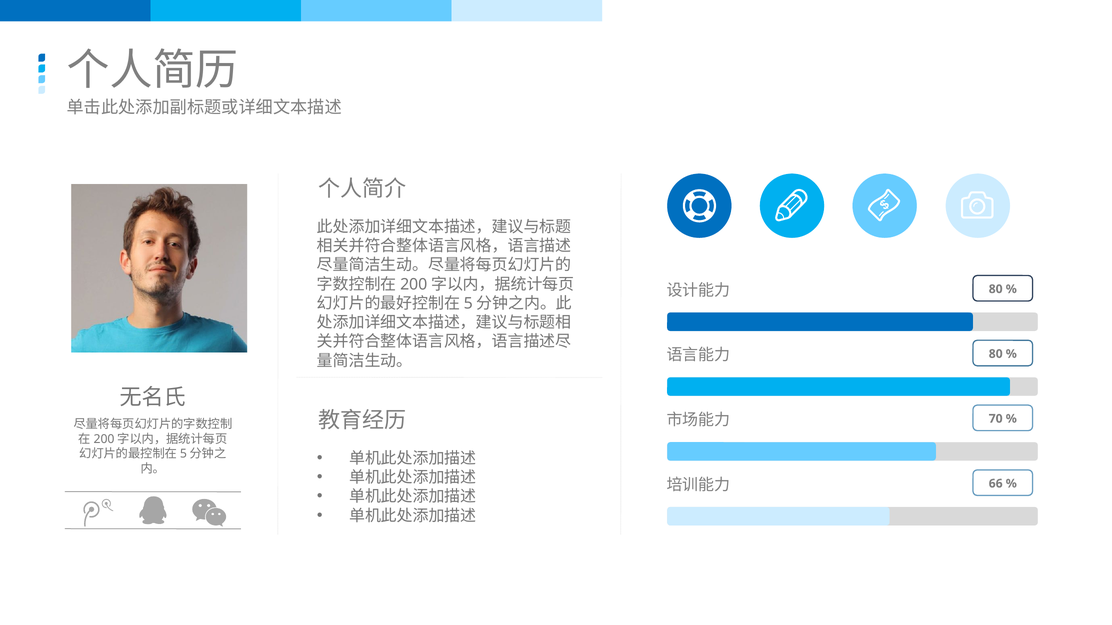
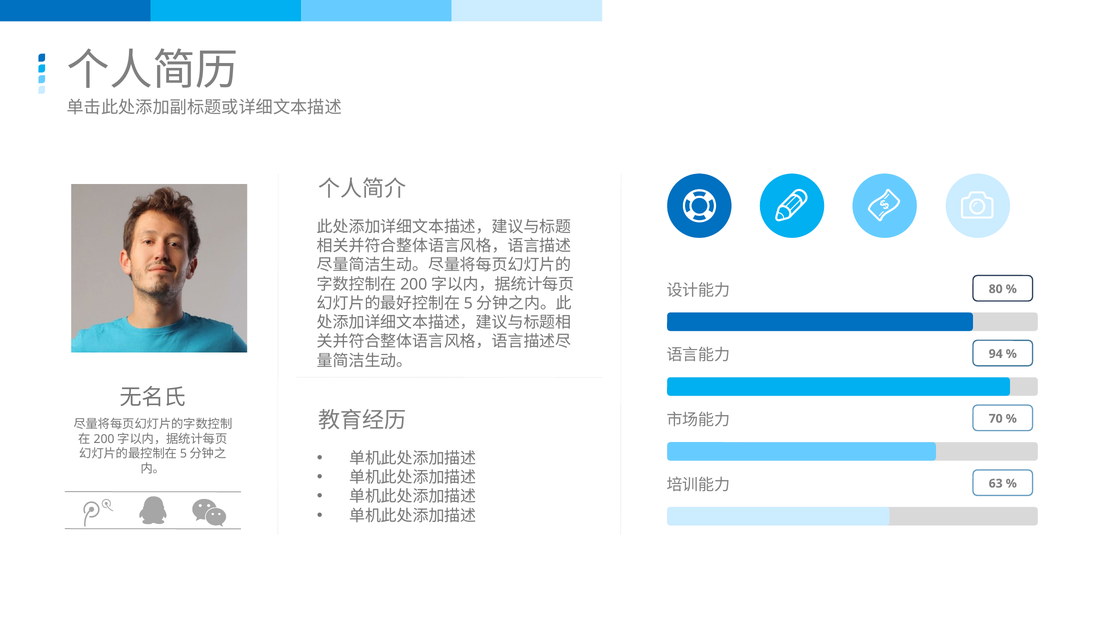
80: 80 -> 94 (996, 354)
66: 66 -> 63 (996, 484)
